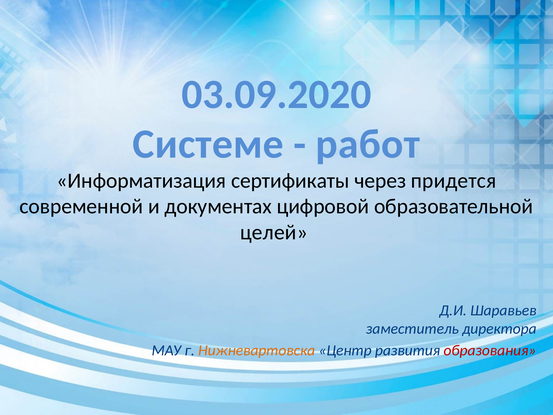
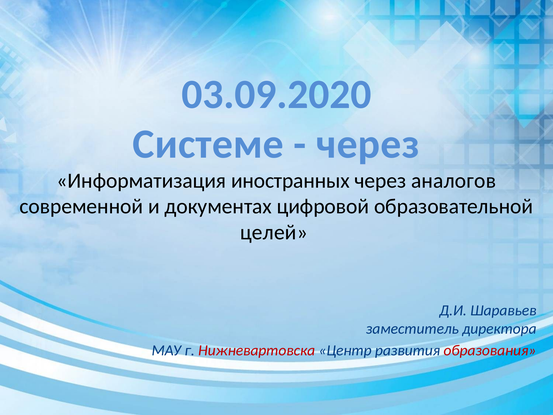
работ: работ -> через (368, 144)
сертификаты: сертификаты -> иностранных (290, 181)
придется: придется -> аналогов (454, 181)
Нижневартовска colour: orange -> red (257, 350)
